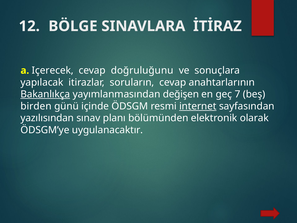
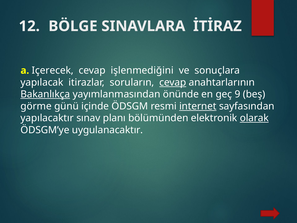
doğruluğunu: doğruluğunu -> işlenmediğini (142, 70)
cevap underline: none -> present (173, 82)
değişen: değişen -> önünde (181, 94)
7: 7 -> 9 (237, 94)
birden: birden -> görme (36, 106)
yazılısından: yazılısından -> yapılacaktır (47, 118)
olarak underline: none -> present (254, 118)
